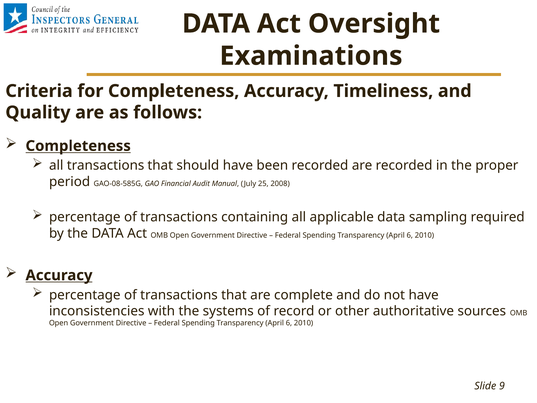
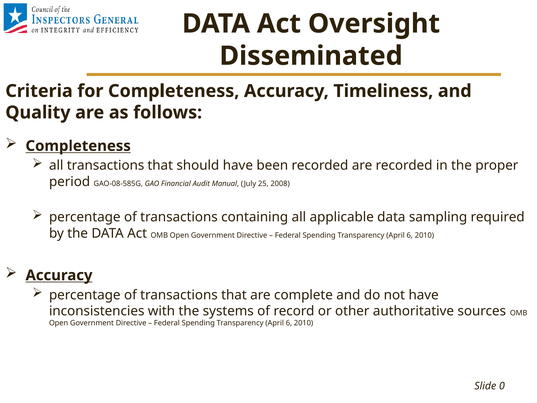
Examinations: Examinations -> Disseminated (311, 56)
9: 9 -> 0 (502, 386)
